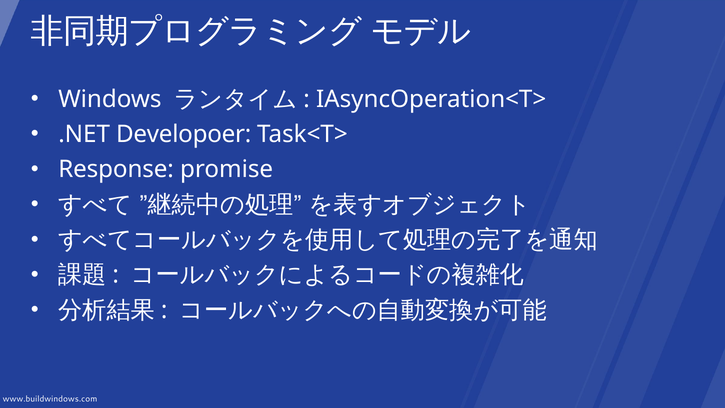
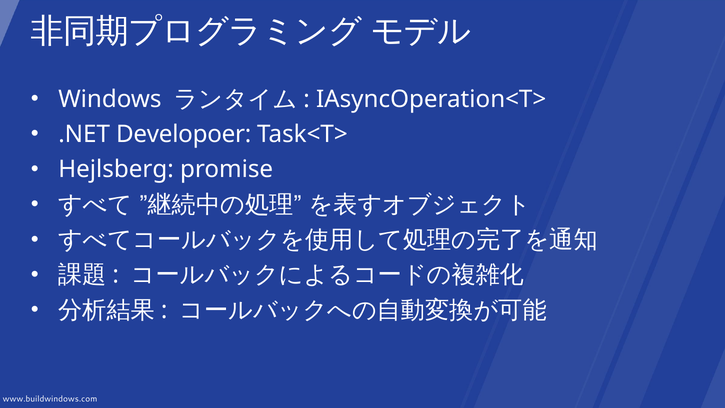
Response: Response -> Hejlsberg (116, 169)
